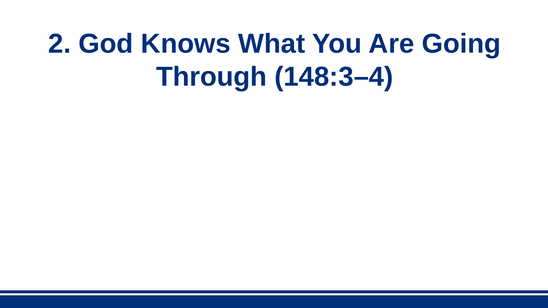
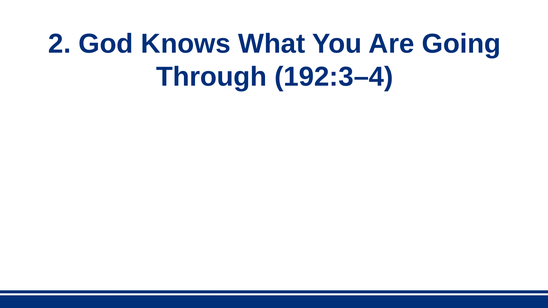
148:3–4: 148:3–4 -> 192:3–4 (334, 77)
